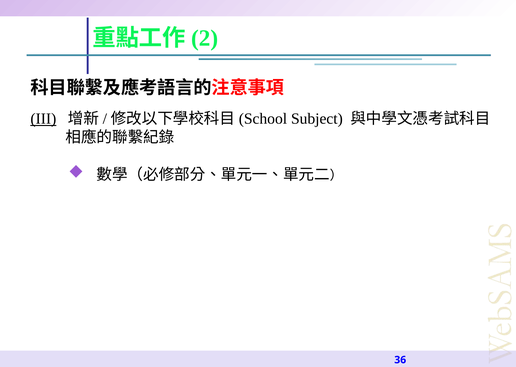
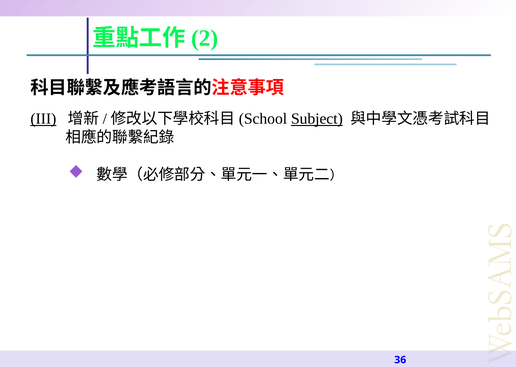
Subject underline: none -> present (317, 119)
